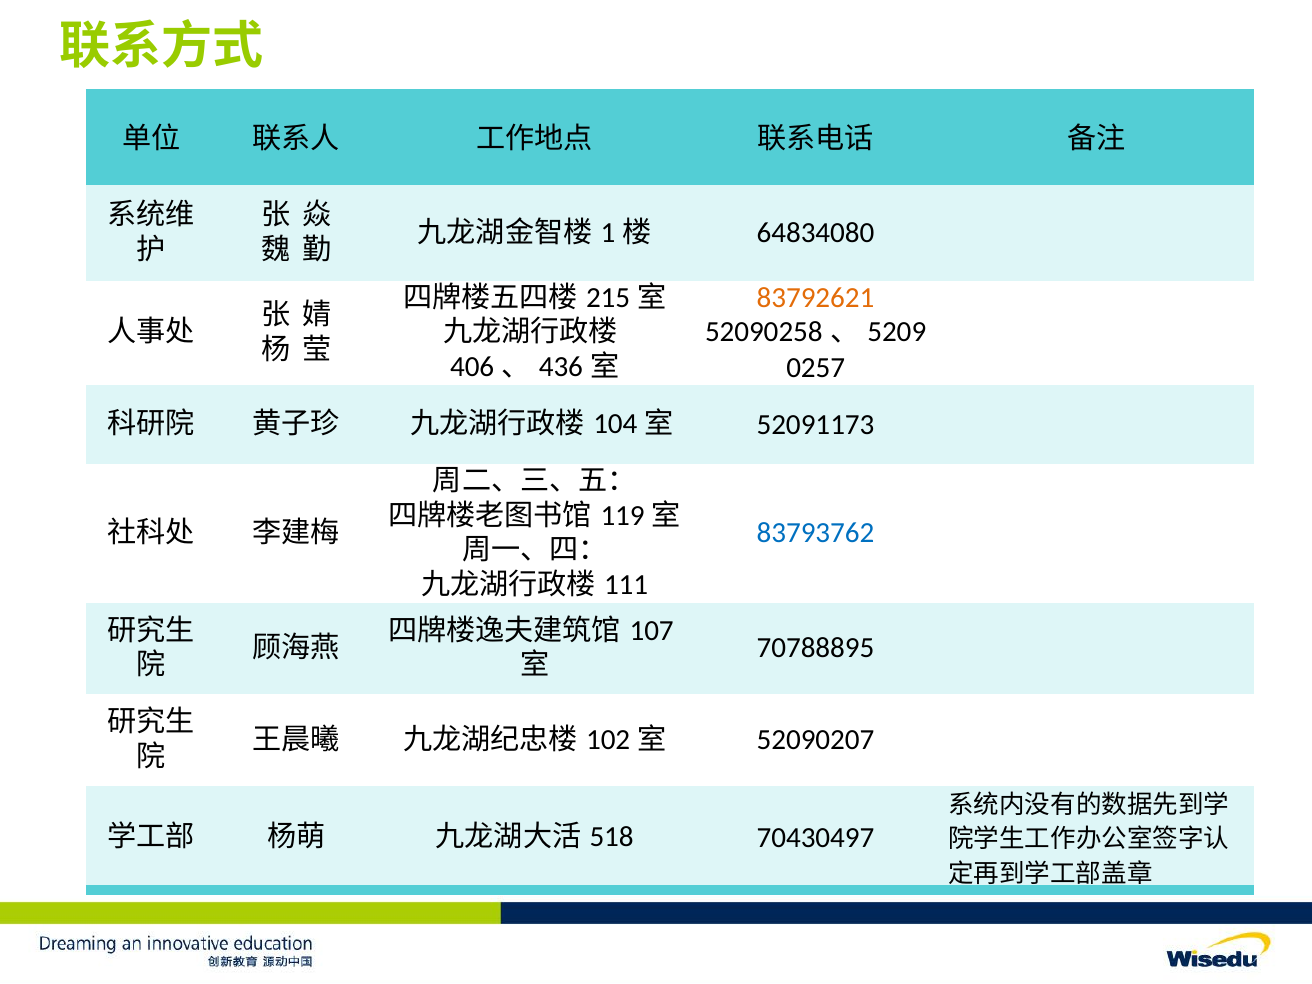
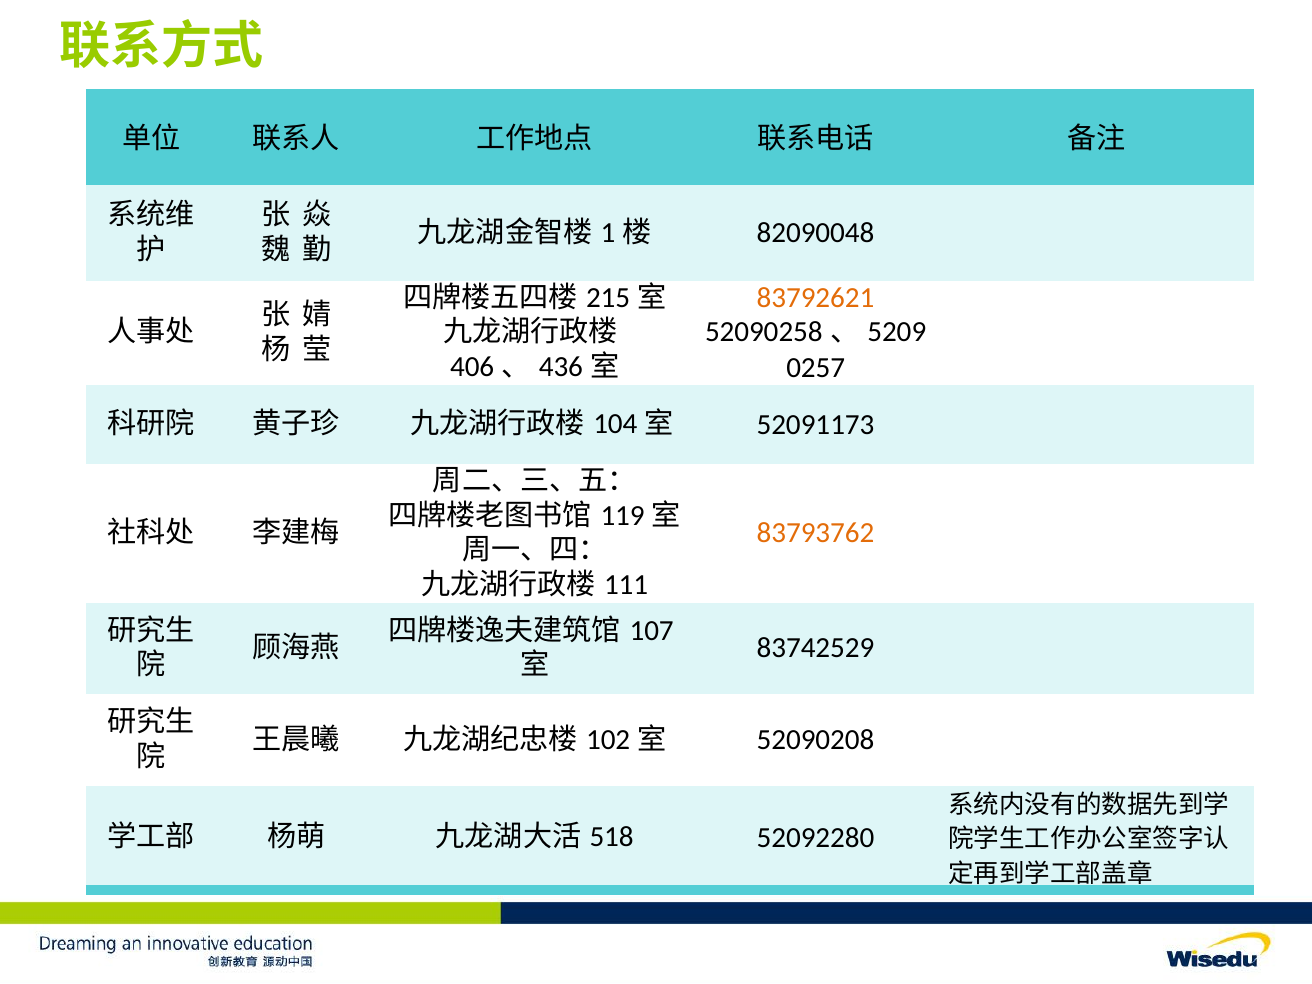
64834080: 64834080 -> 82090048 (816, 233)
83793762 colour: blue -> orange (816, 533)
70788895: 70788895 -> 83742529 (816, 648)
52090207: 52090207 -> 52090208 (816, 740)
70430497: 70430497 -> 52092280 (816, 838)
